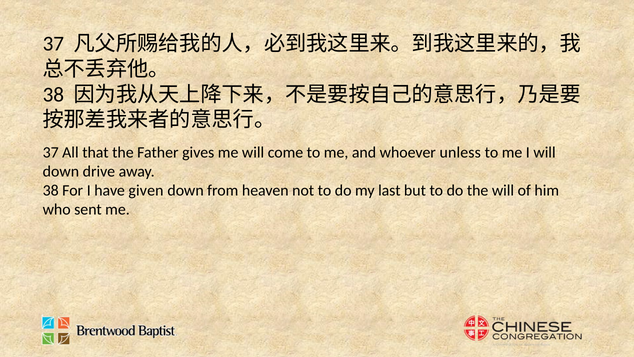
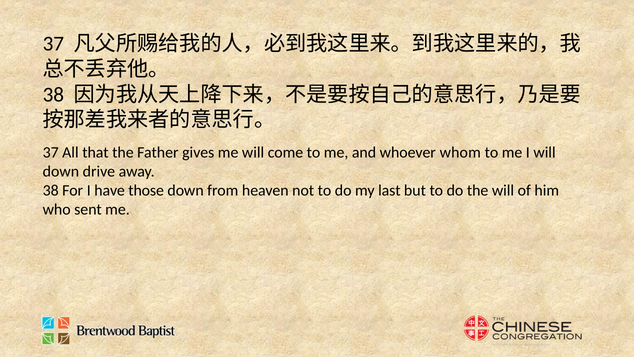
unless: unless -> whom (460, 152)
given: given -> those (146, 190)
